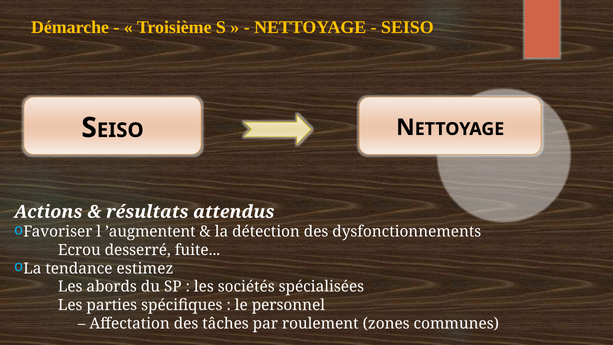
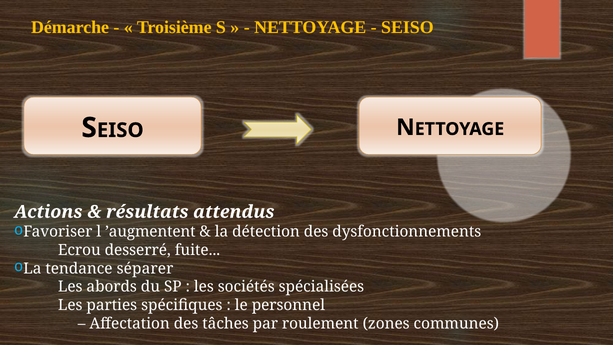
estimez: estimez -> séparer (145, 268)
